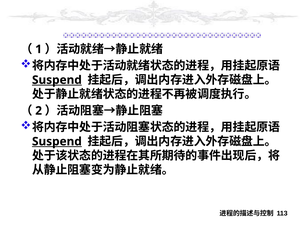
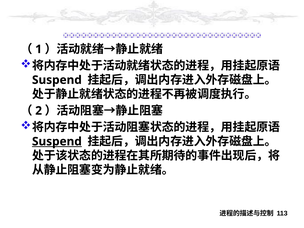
Suspend underline: present -> none (57, 80)
